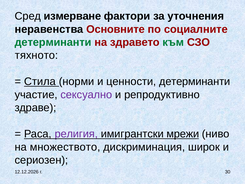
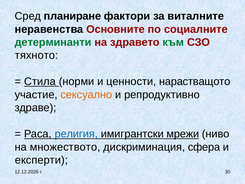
измерване: измерване -> планиране (72, 16)
уточнения: уточнения -> виталните (196, 16)
ценности детерминанти: детерминанти -> нарастващото (195, 81)
сексуално colour: purple -> orange (86, 95)
религия colour: purple -> blue (76, 134)
широк: широк -> сфера (204, 147)
сериозен: сериозен -> експерти (41, 160)
